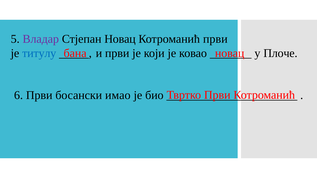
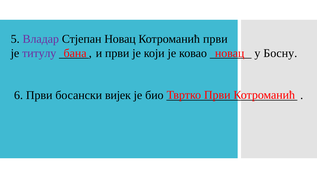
титулу colour: blue -> purple (39, 53)
Плоче: Плоче -> Босну (280, 53)
имао: имао -> вијек (118, 95)
